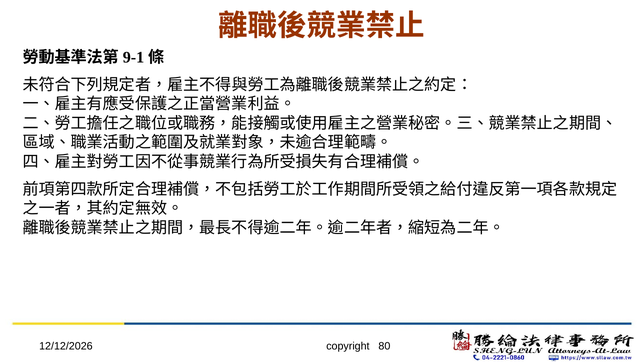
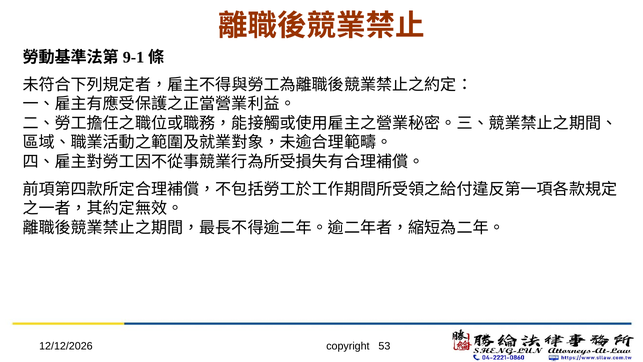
80: 80 -> 53 (384, 346)
